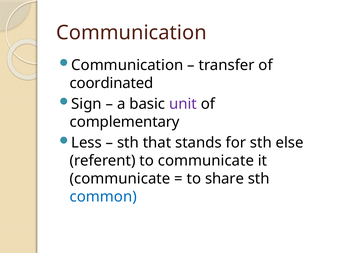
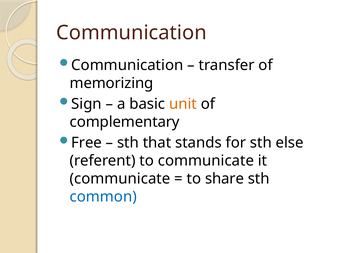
coordinated: coordinated -> memorizing (112, 83)
unit colour: purple -> orange (183, 104)
Less: Less -> Free (87, 143)
